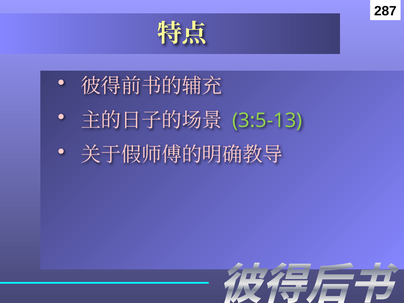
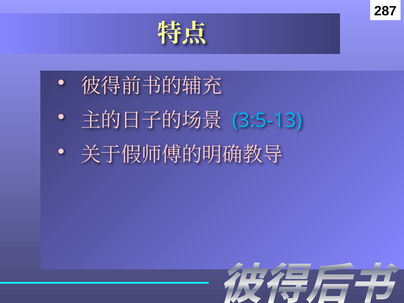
3:5-13 colour: light green -> light blue (267, 121)
